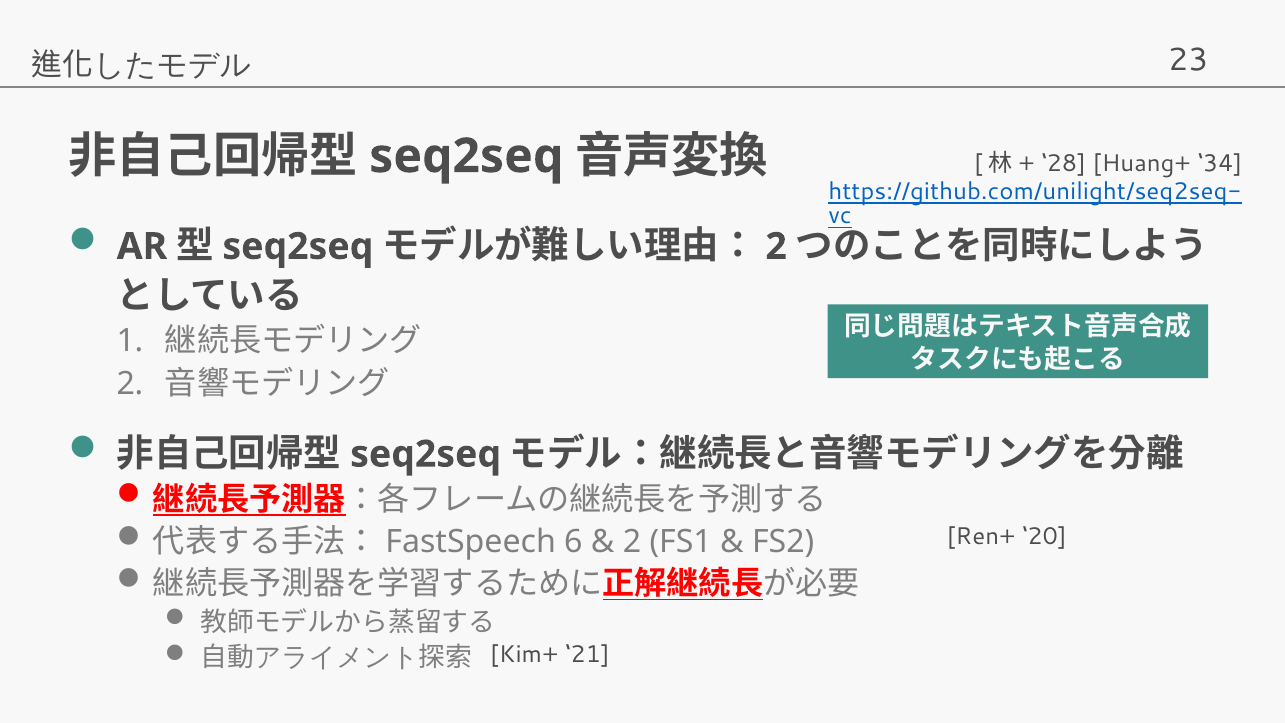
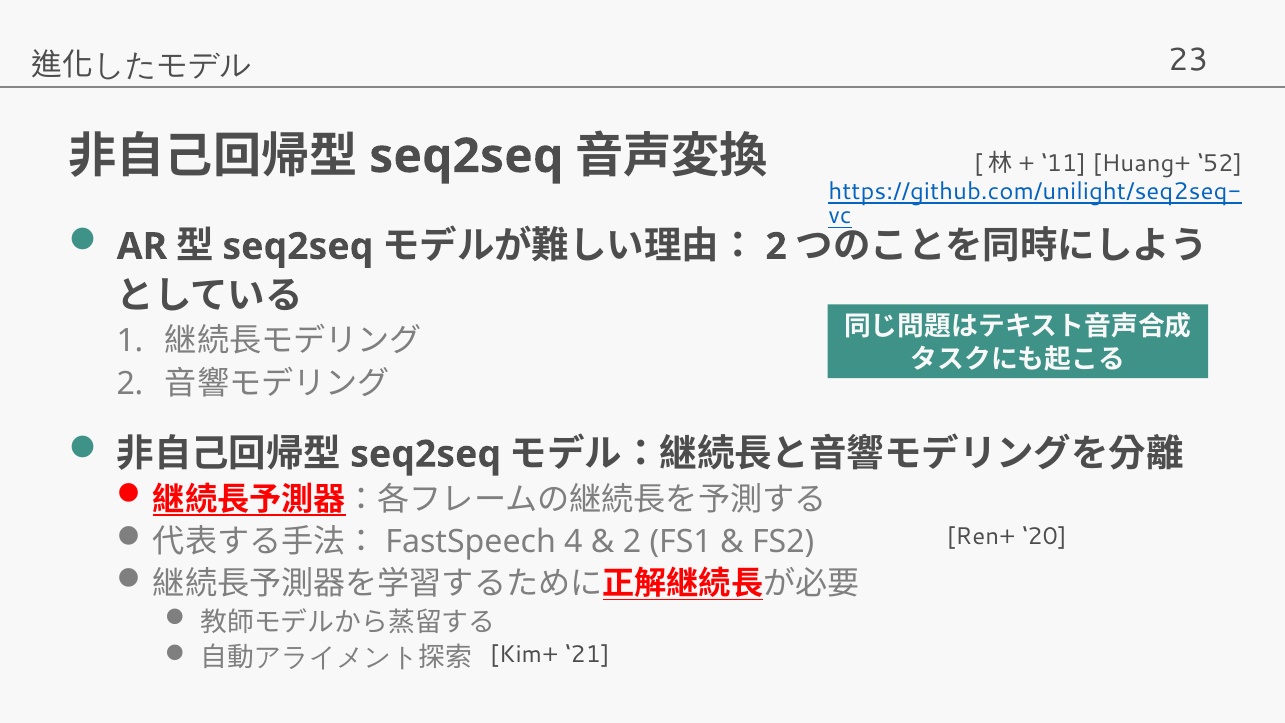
28: 28 -> 11 (1064, 163)
34: 34 -> 52 (1220, 163)
6: 6 -> 4 (573, 542)
